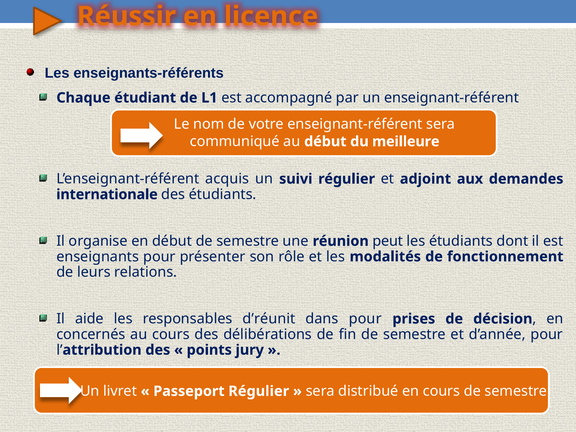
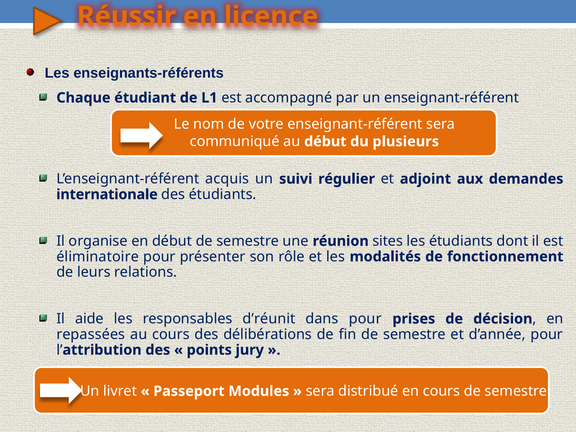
meilleure: meilleure -> plusieurs (406, 142)
peut: peut -> sites (388, 241)
enseignants: enseignants -> éliminatoire (98, 257)
concernés: concernés -> repassées (91, 334)
Passeport Régulier: Régulier -> Modules (259, 391)
